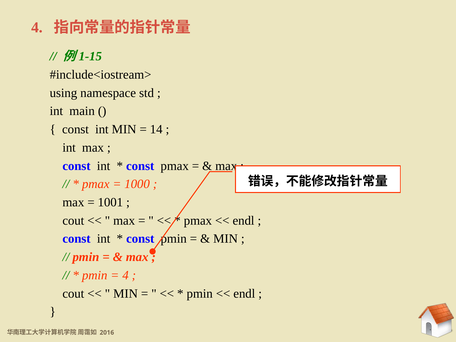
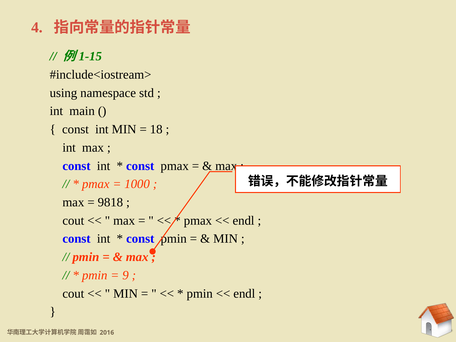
14: 14 -> 18 (156, 129)
1001: 1001 -> 9818 (110, 202)
4: 4 -> 9 (126, 275)
